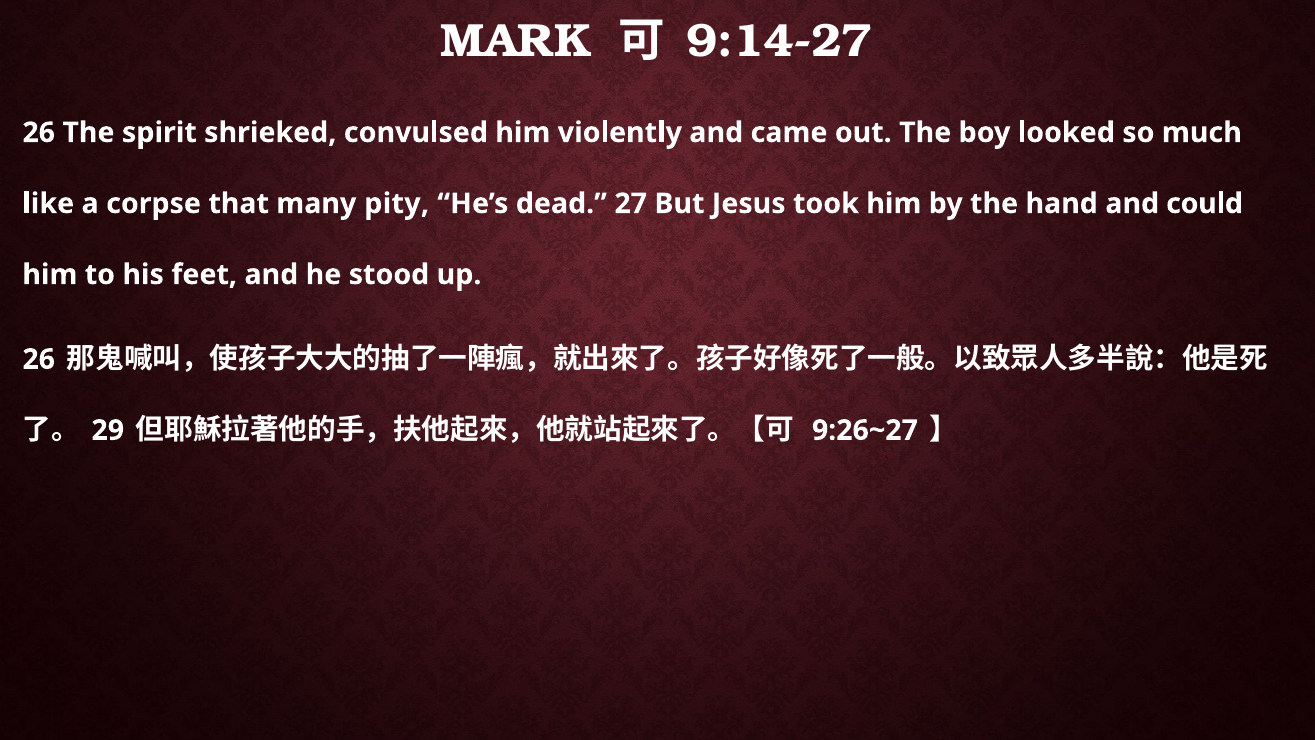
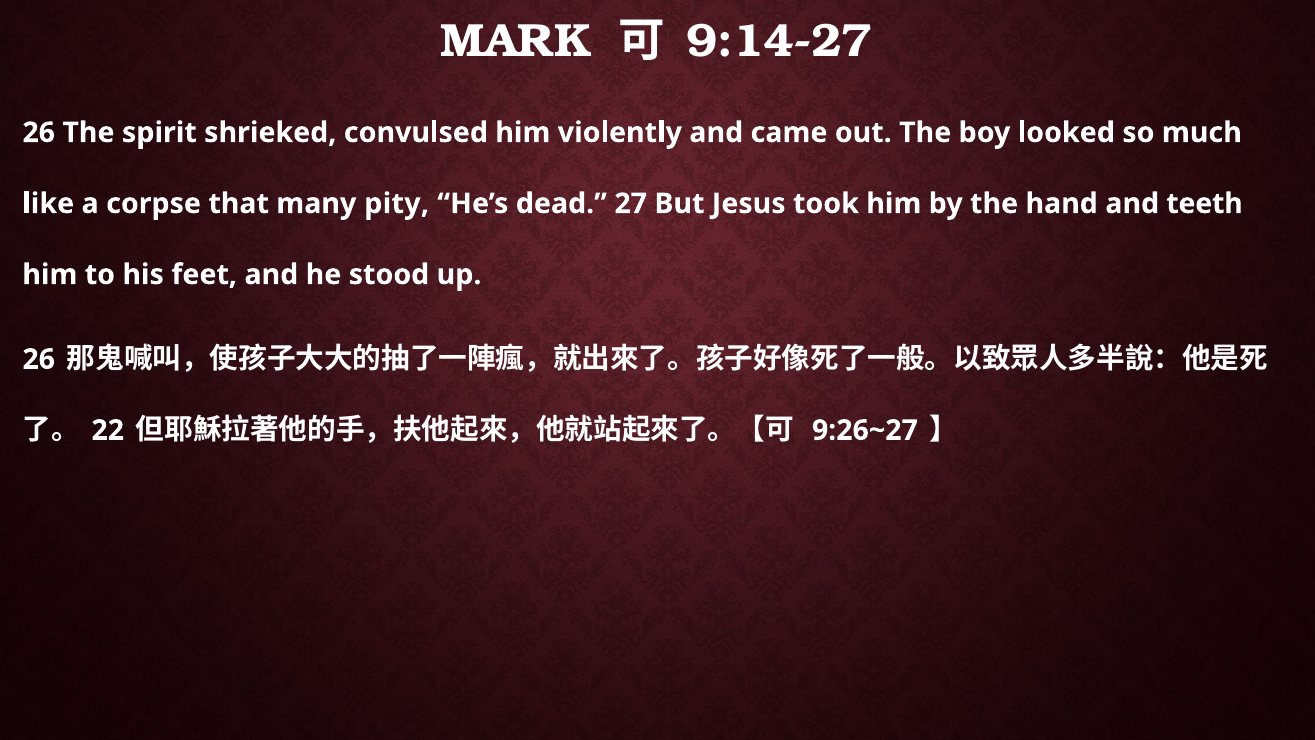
could: could -> teeth (1205, 204)
29: 29 -> 22 (108, 430)
